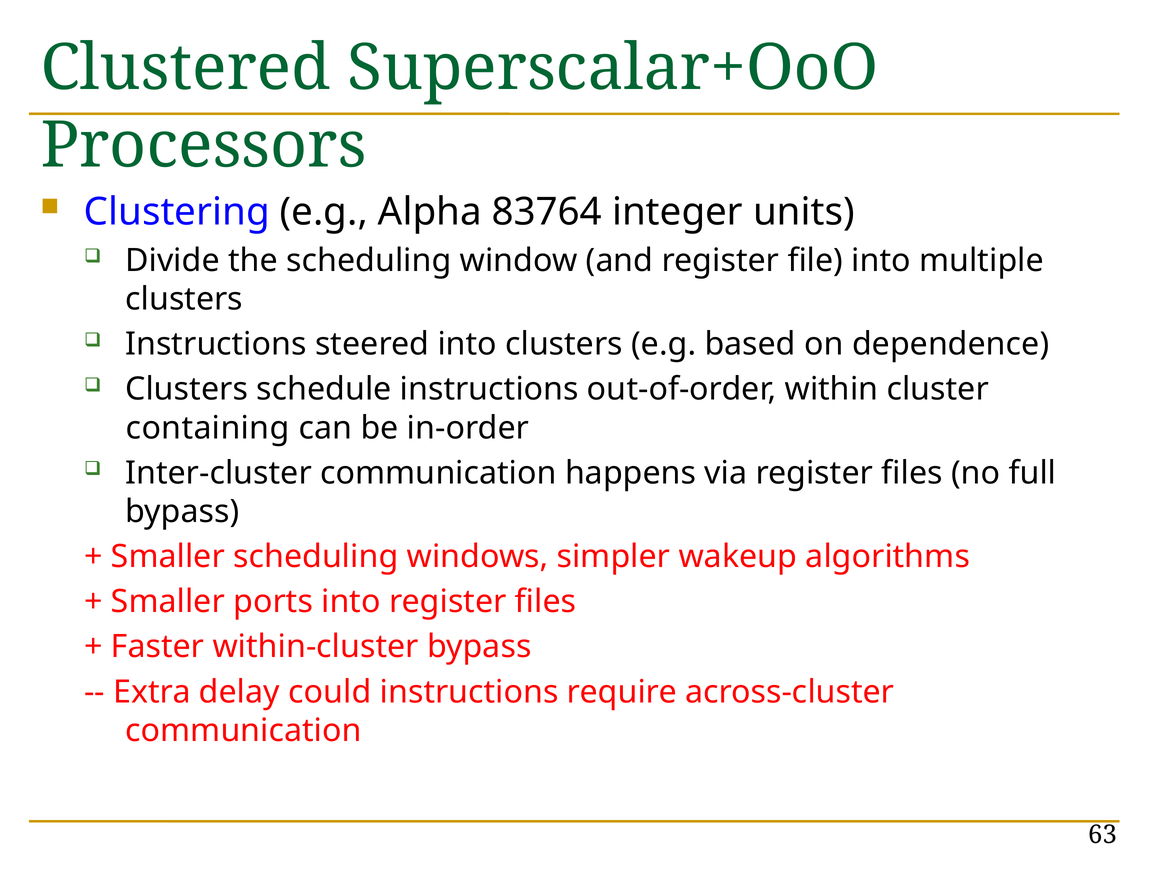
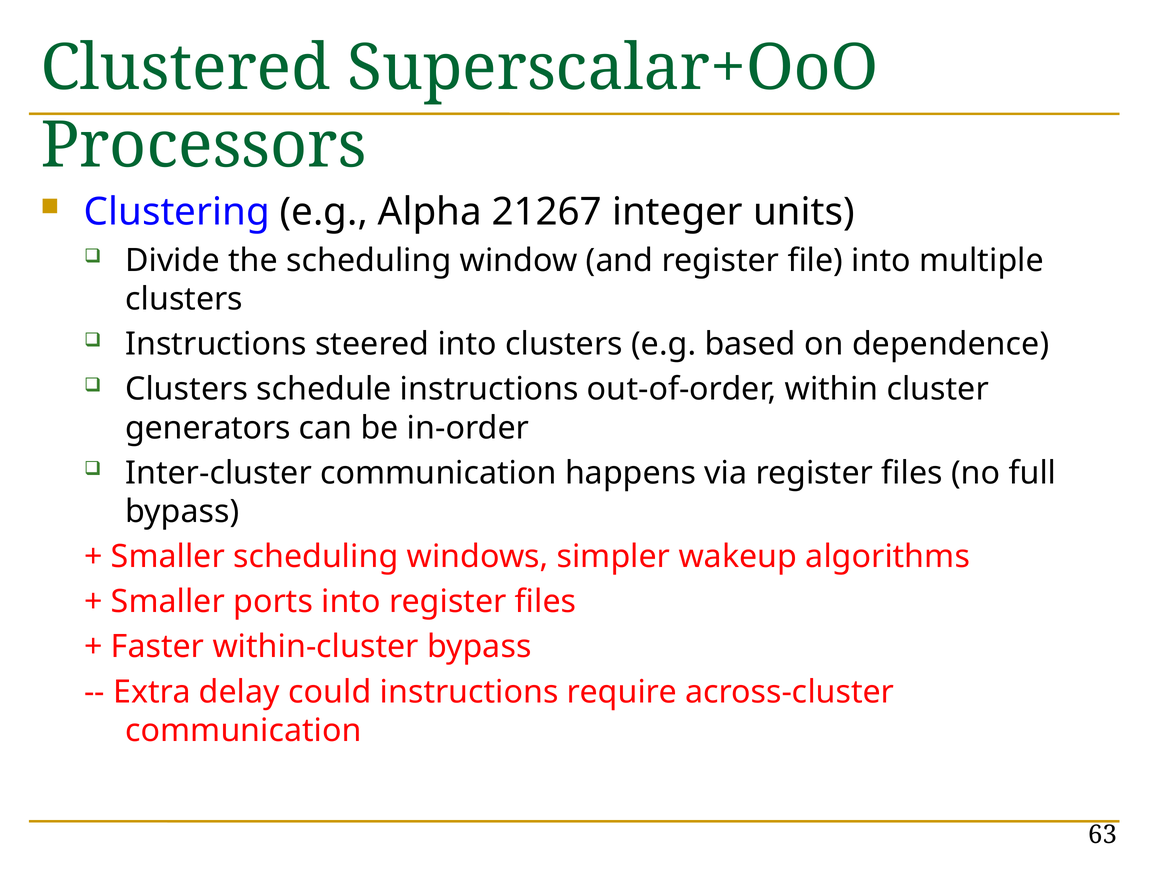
83764: 83764 -> 21267 (547, 212)
containing: containing -> generators (208, 428)
